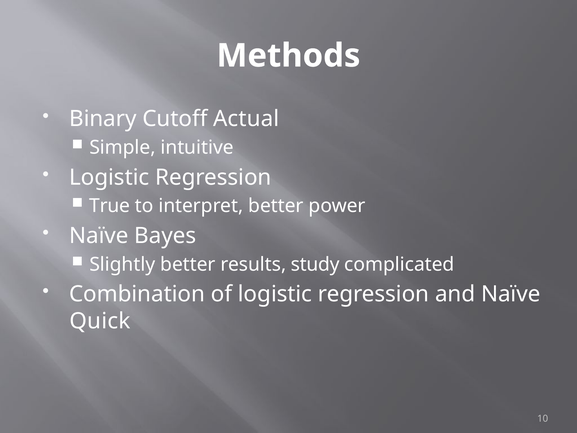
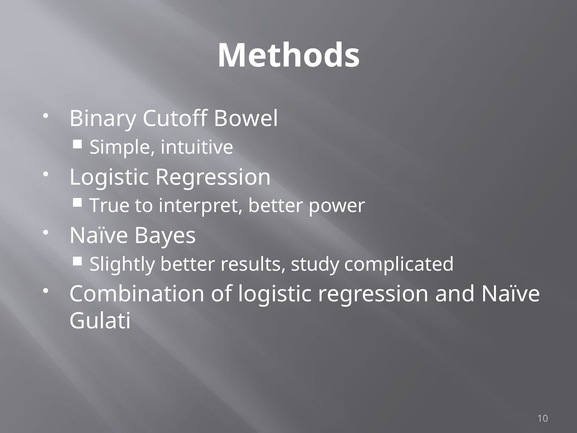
Actual: Actual -> Bowel (246, 119)
Quick: Quick -> Gulati (100, 321)
